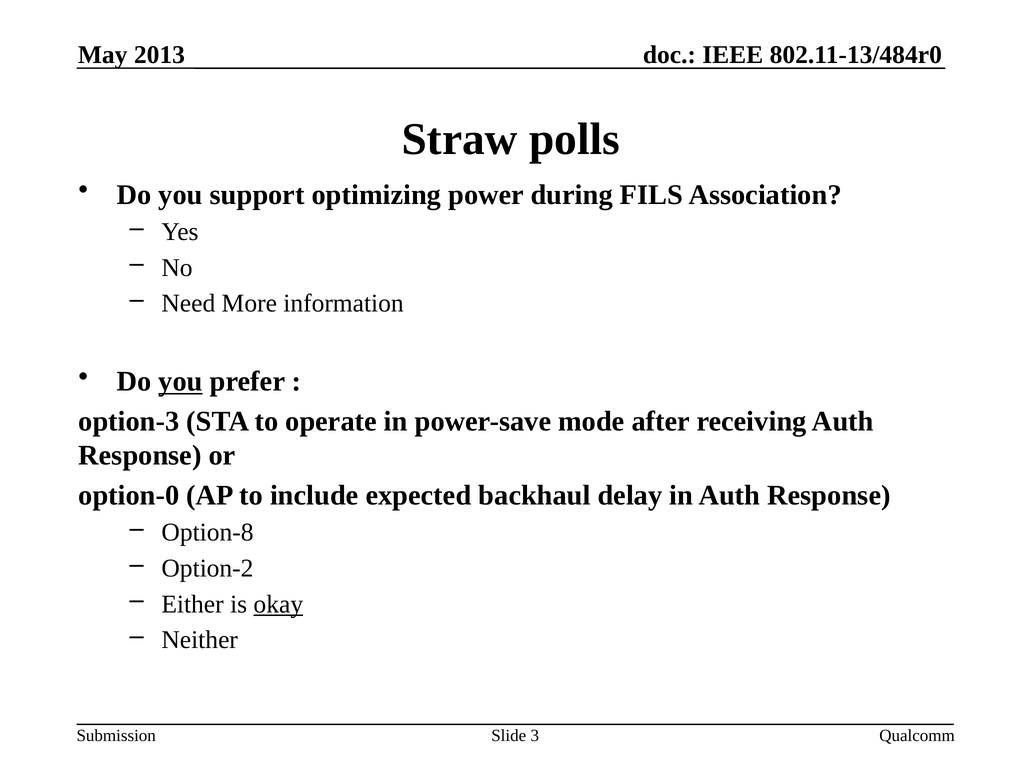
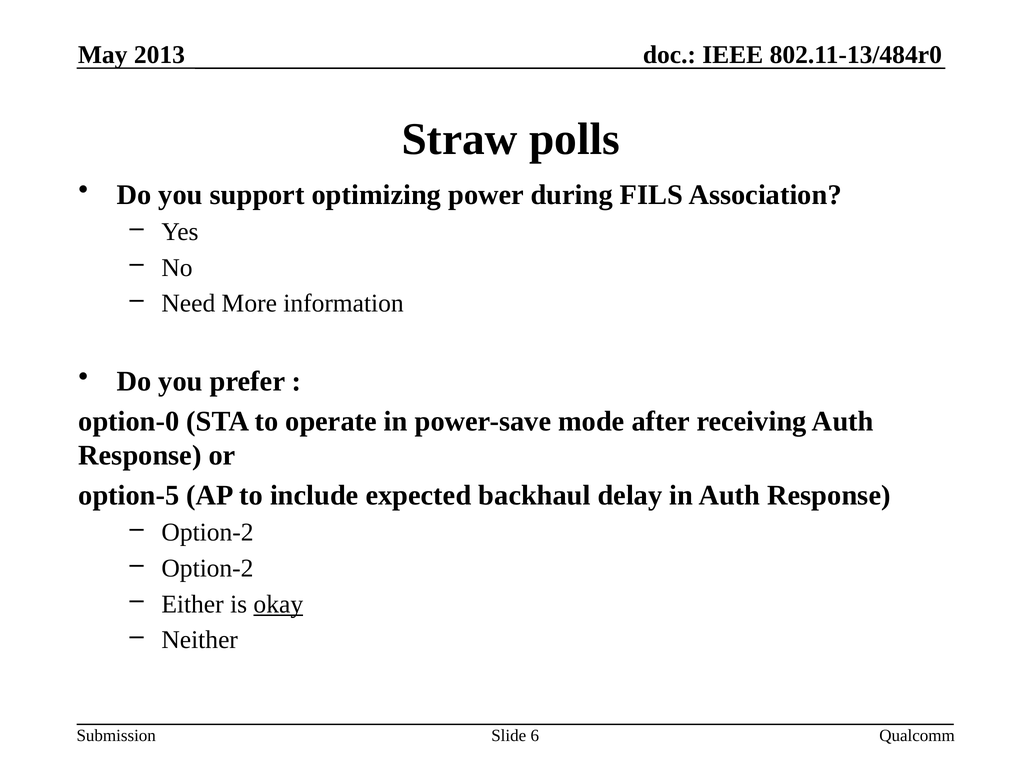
you underline: present -> none (181, 381)
option-3: option-3 -> option-0 (129, 421)
option-0: option-0 -> option-5 (129, 495)
Option-8: Option-8 -> Option-2 (208, 532)
3: 3 -> 6 (535, 735)
